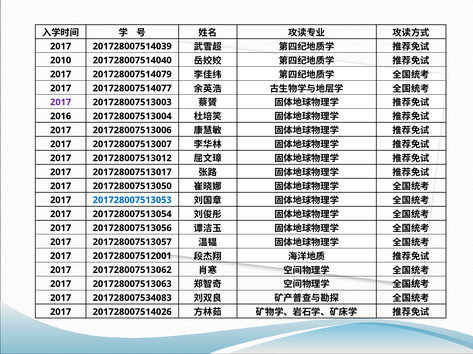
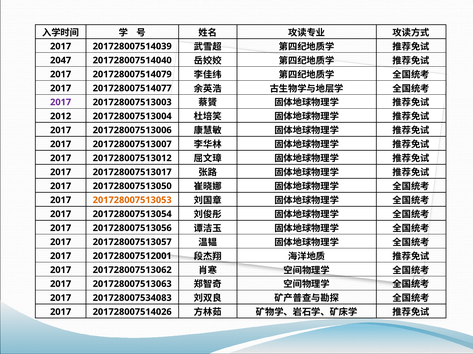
2010: 2010 -> 2047 (61, 60)
2016: 2016 -> 2012 (61, 116)
201728007513053 colour: blue -> orange (132, 200)
